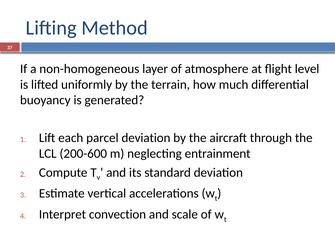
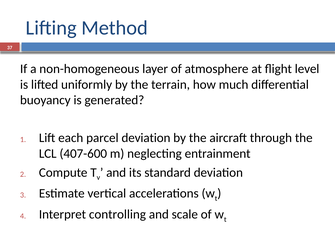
200-600: 200-600 -> 407-600 (83, 154)
convection: convection -> controlling (117, 215)
